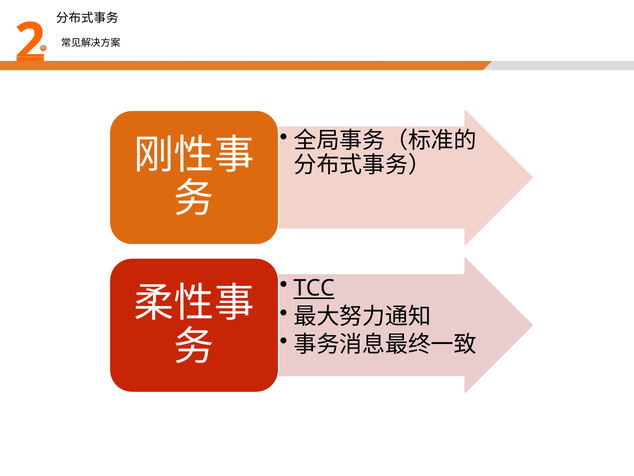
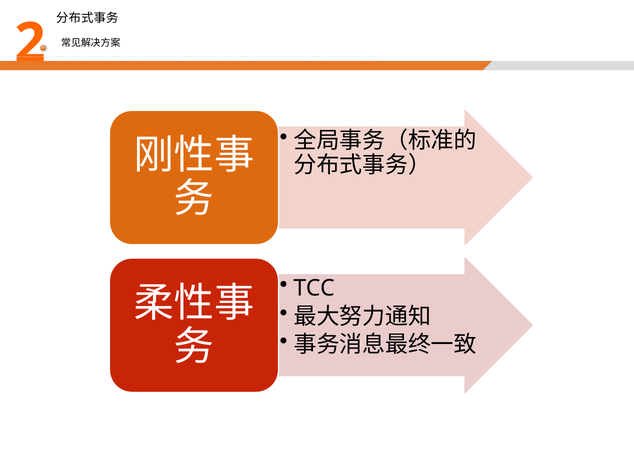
TCC underline: present -> none (314, 288)
